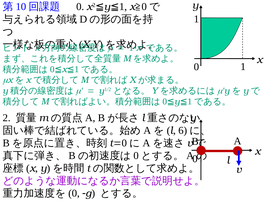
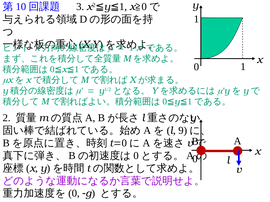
0: 0 -> 3 (80, 7)
6: 6 -> 9 (183, 131)
